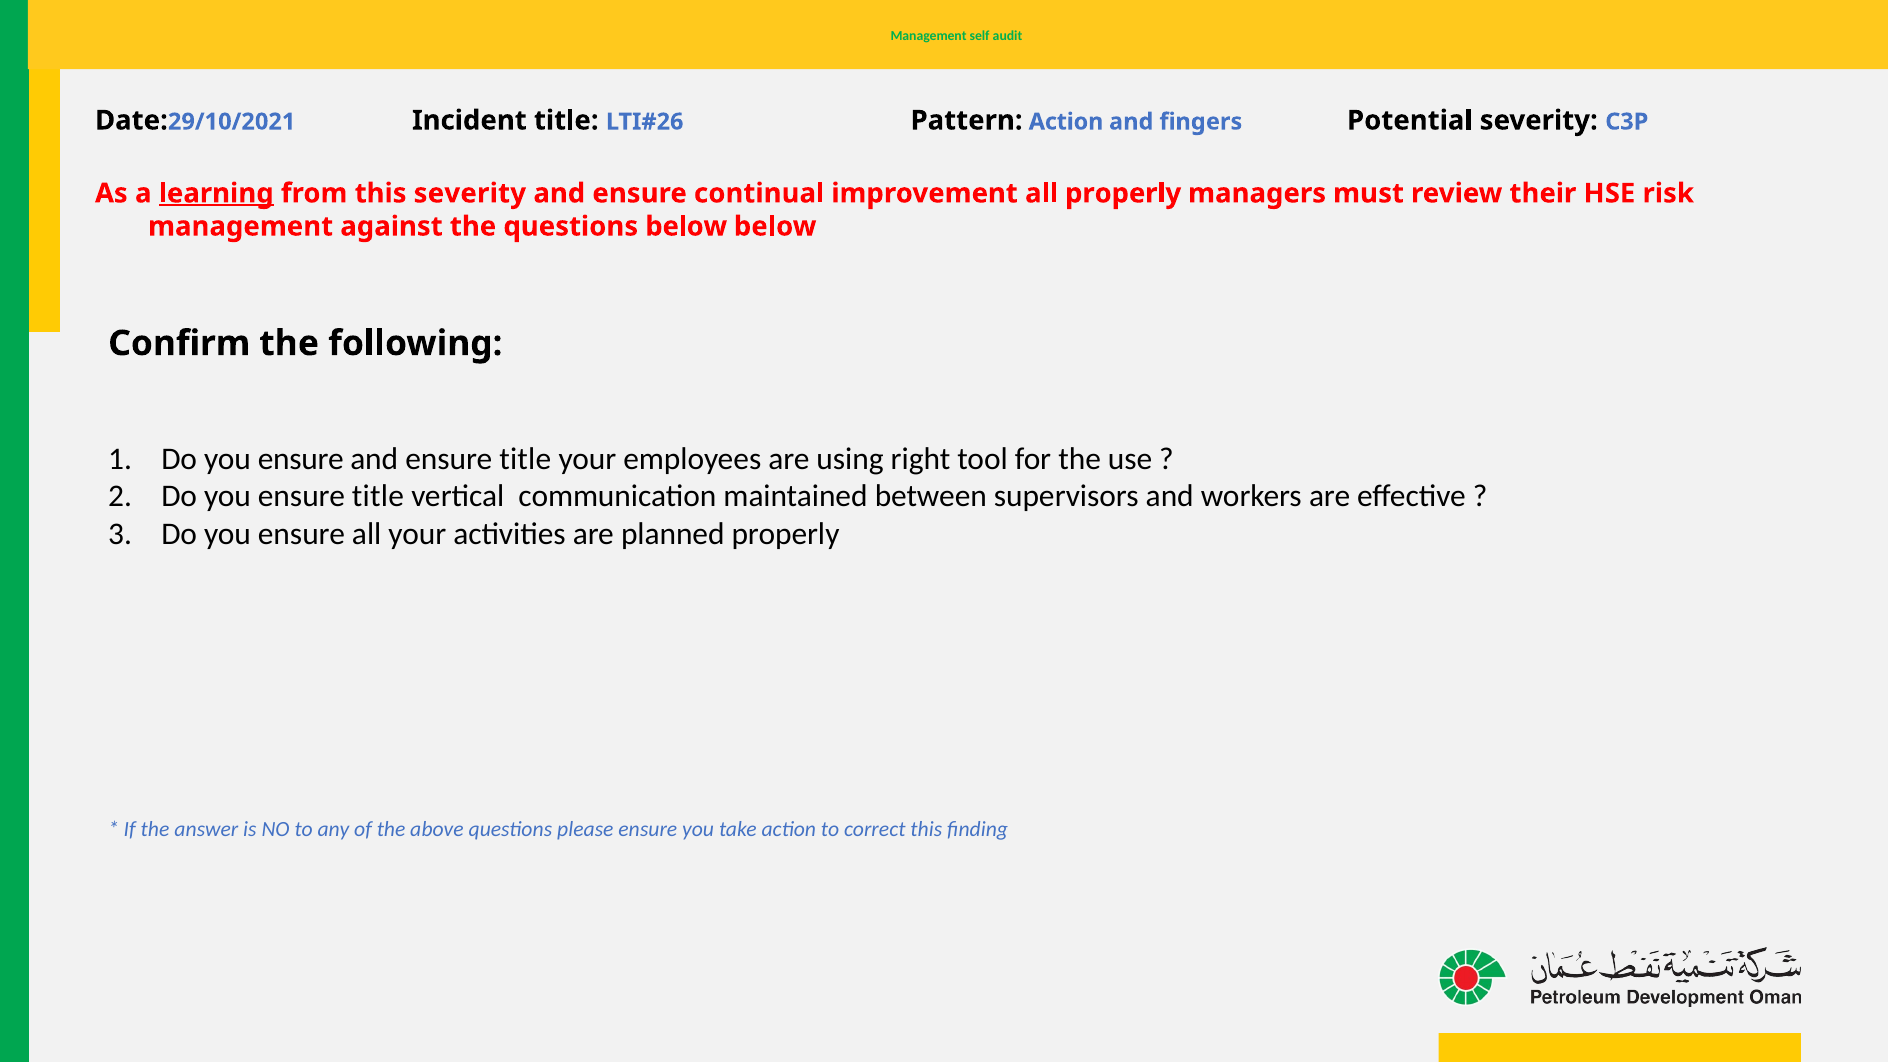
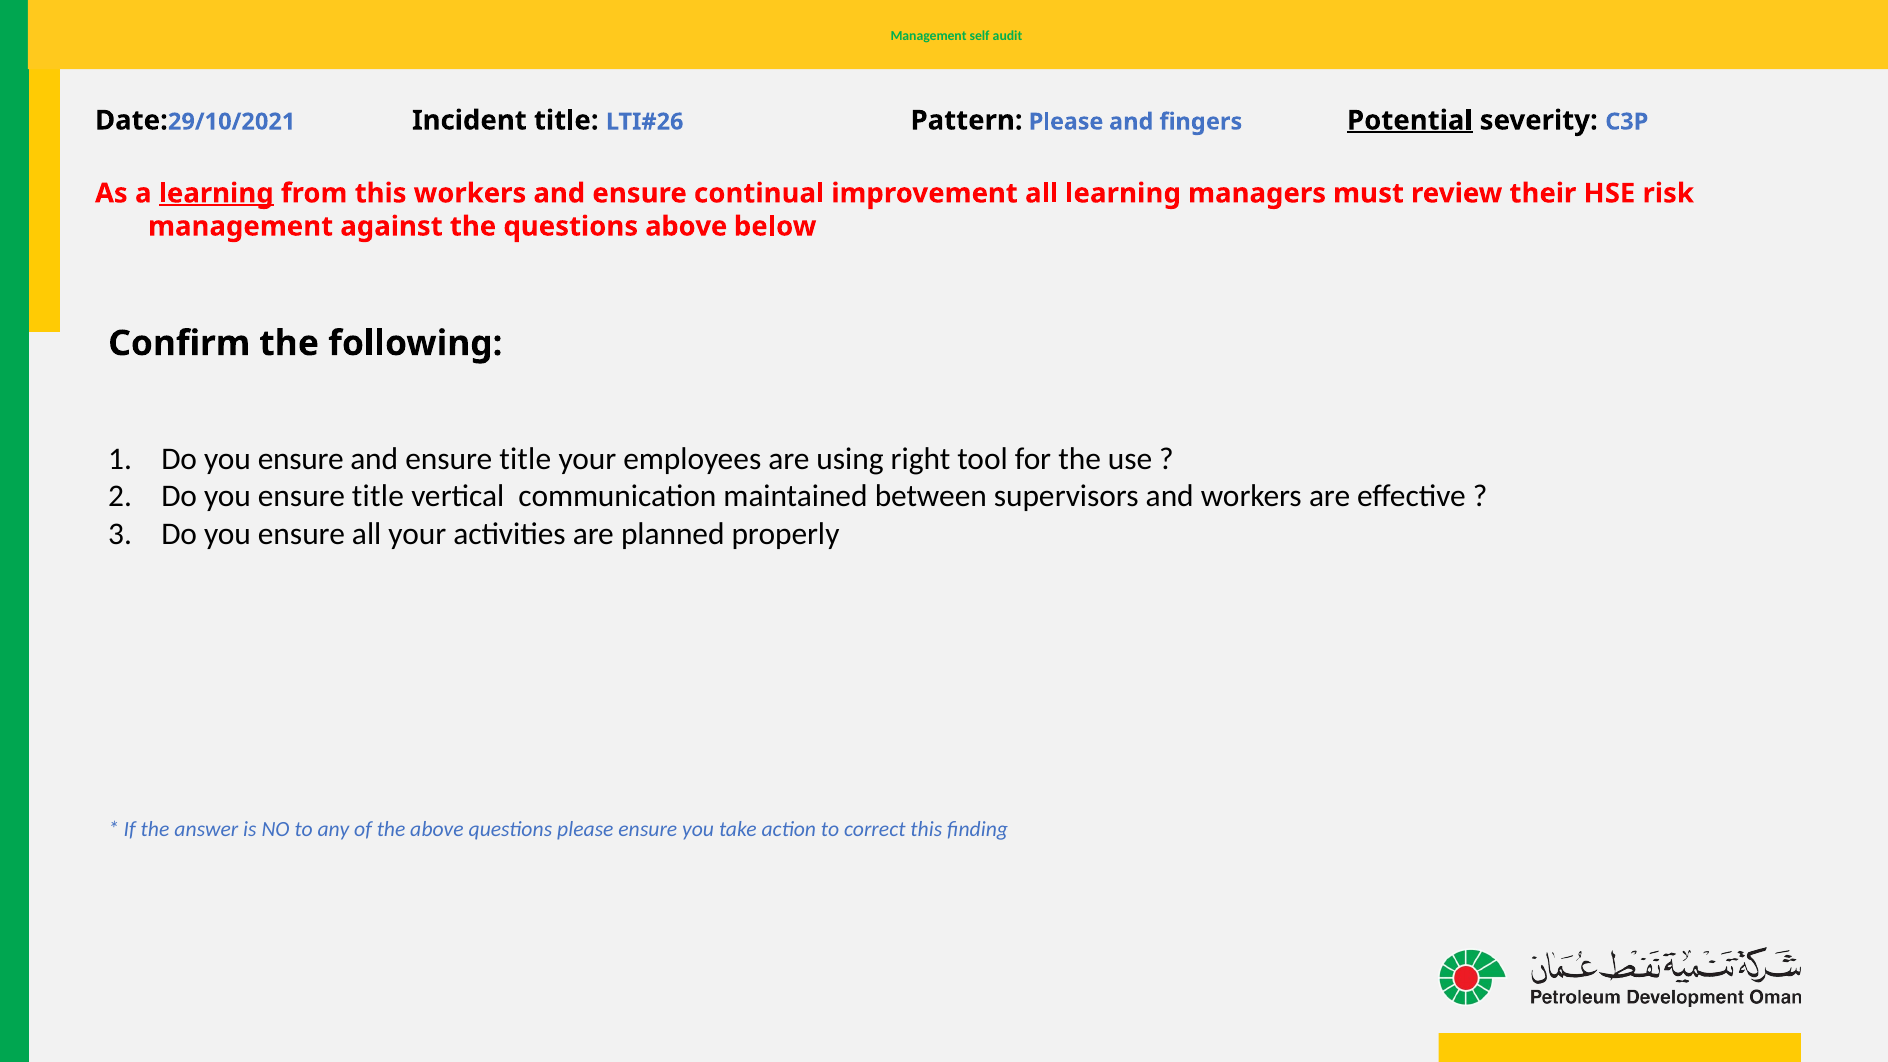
Pattern Action: Action -> Please (1066, 122)
Potential underline: none -> present (1410, 120)
this severity: severity -> workers (470, 193)
all properly: properly -> learning (1123, 193)
questions below: below -> above (686, 226)
